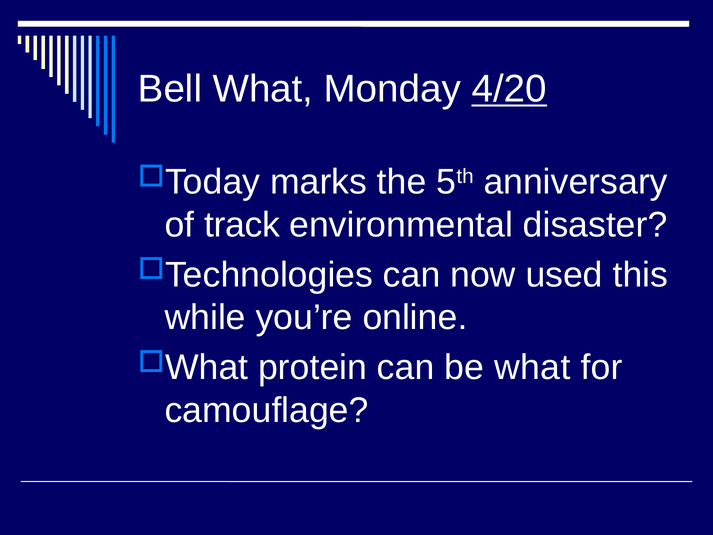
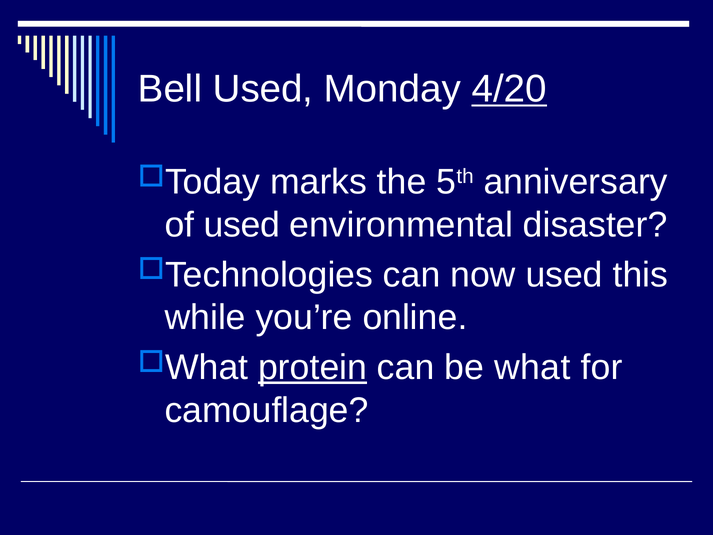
Bell What: What -> Used (263, 89)
of track: track -> used (242, 225)
protein underline: none -> present (313, 367)
